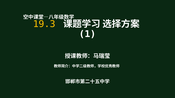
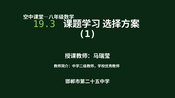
19.3 colour: yellow -> light green (44, 24)
